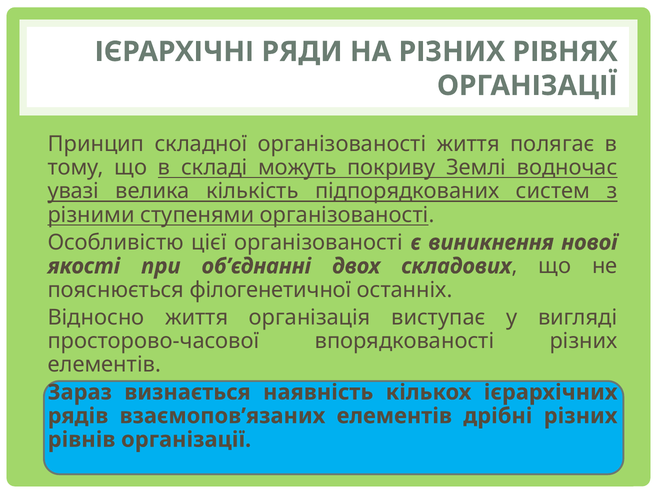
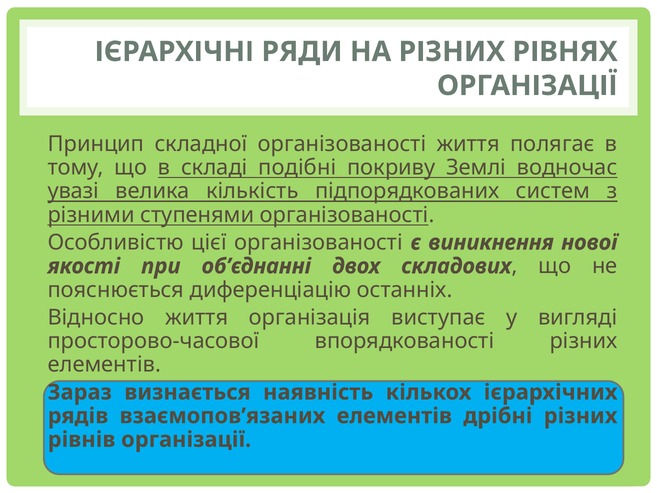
можуть: можуть -> подібні (297, 168)
філогенетичної: філогенетичної -> диференціацію (271, 290)
